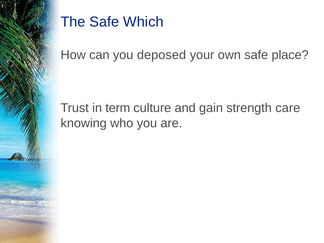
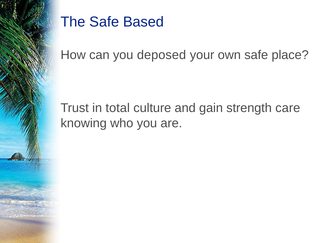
Which: Which -> Based (143, 22)
term: term -> total (118, 108)
